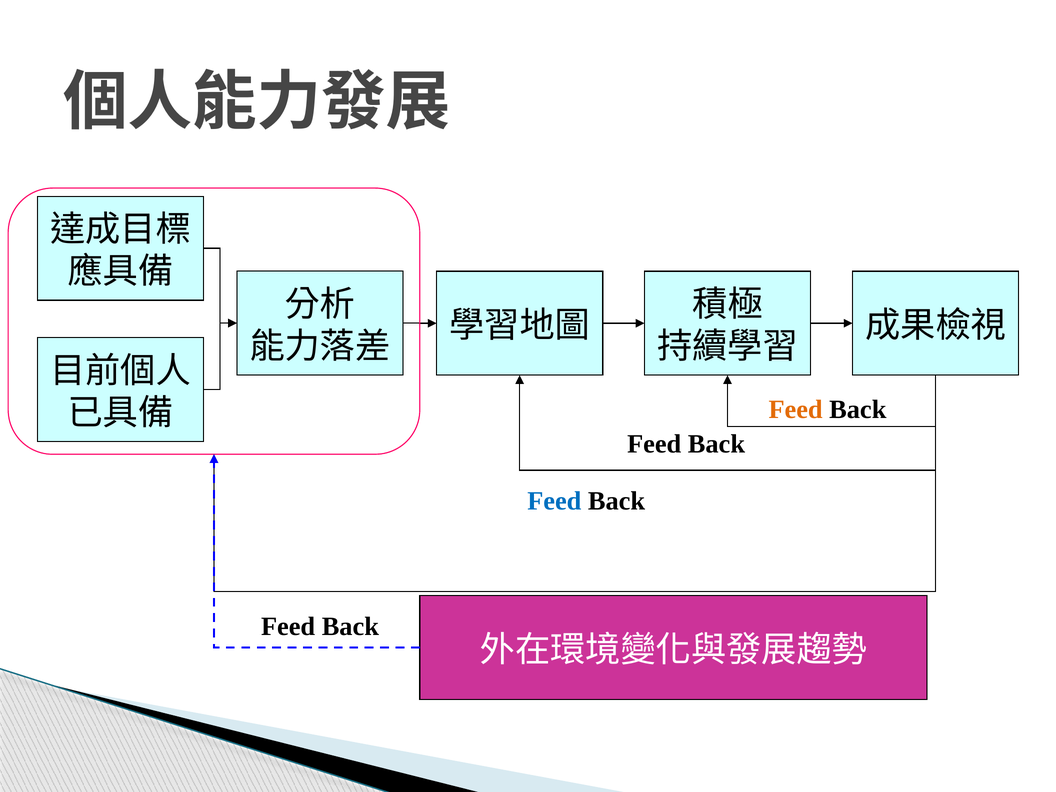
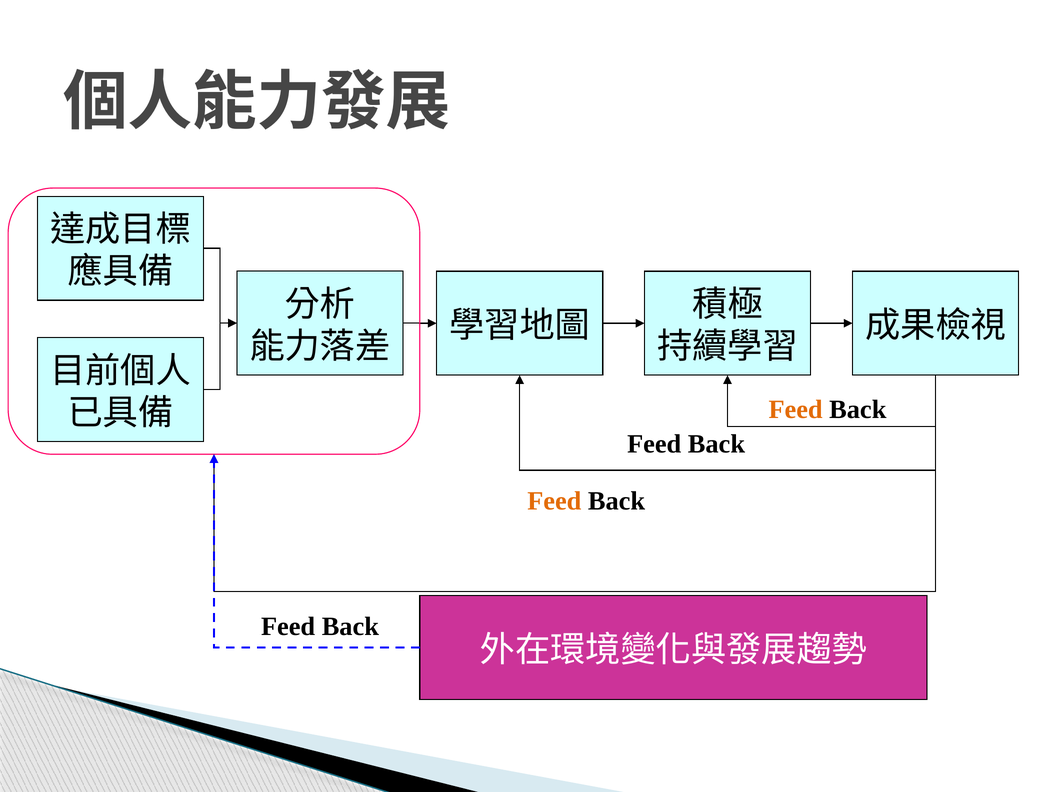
Feed colour: blue -> orange (554, 501)
